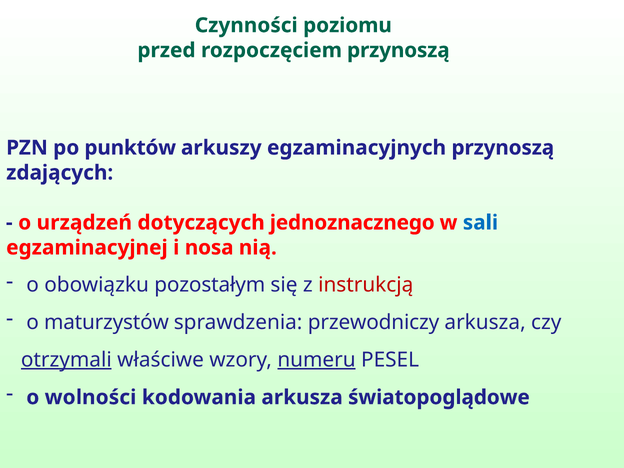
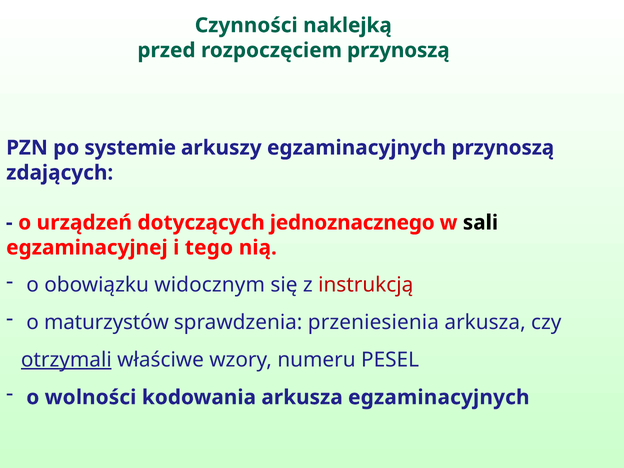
poziomu: poziomu -> naklejką (347, 25)
punktów: punktów -> systemie (130, 148)
sali colour: blue -> black (480, 223)
nosa: nosa -> tego (209, 248)
pozostałym: pozostałym -> widocznym (210, 285)
przewodniczy: przewodniczy -> przeniesienia (373, 322)
numeru underline: present -> none (317, 360)
arkusza światopoglądowe: światopoglądowe -> egzaminacyjnych (439, 397)
